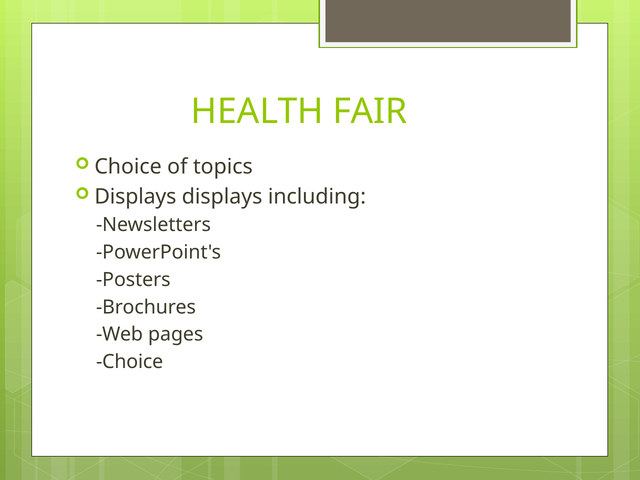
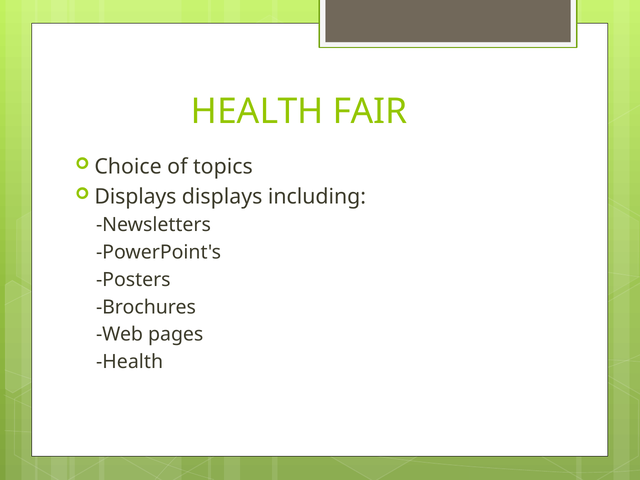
Choice: Choice -> Health (130, 362)
